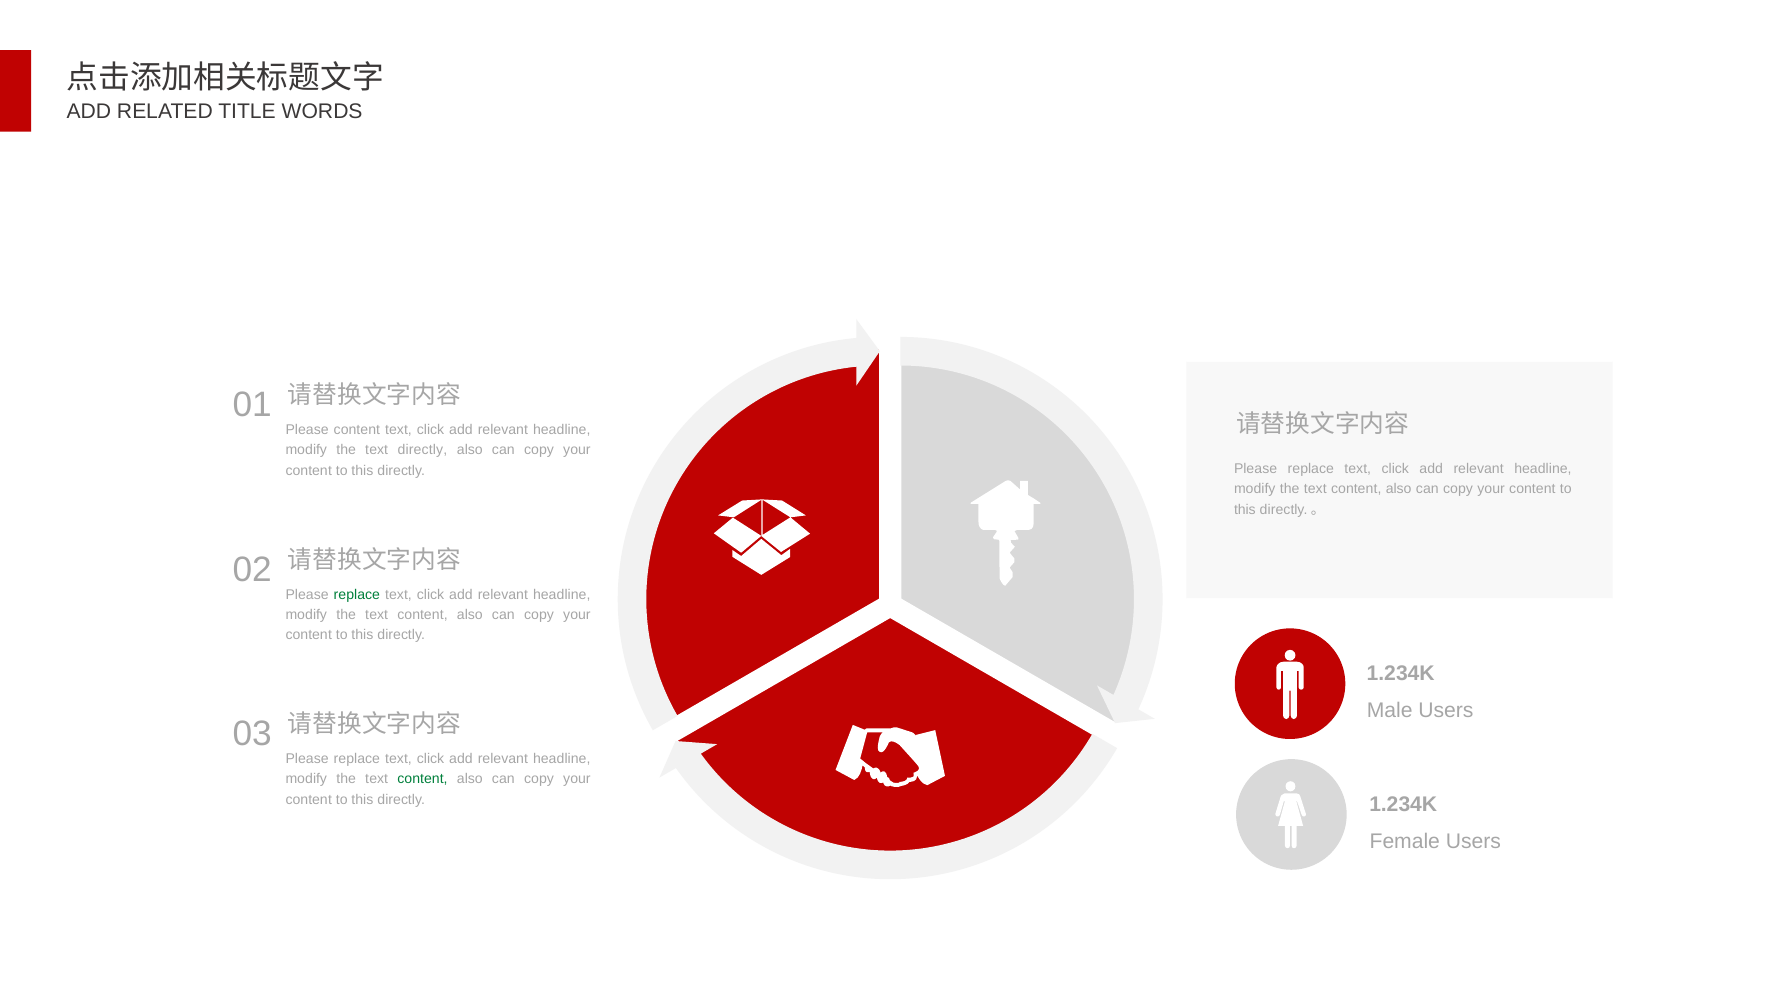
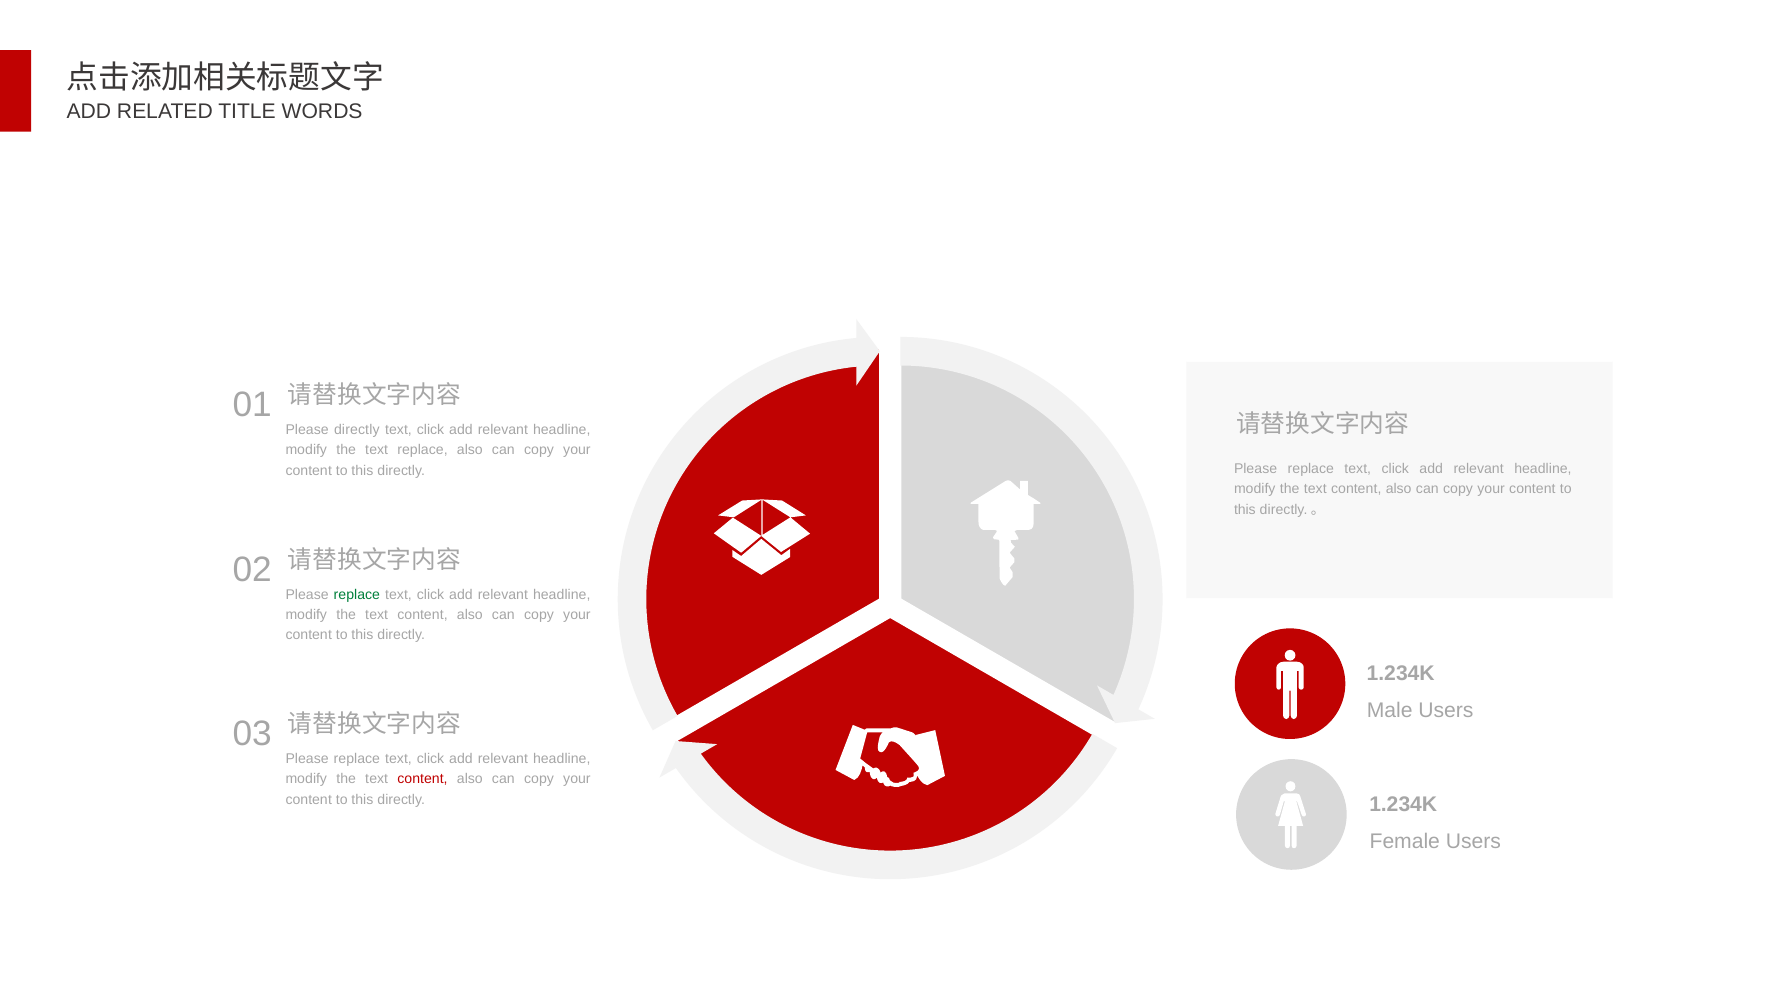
Please content: content -> directly (357, 430)
text directly: directly -> replace (423, 450)
content colour: green -> red (423, 779)
